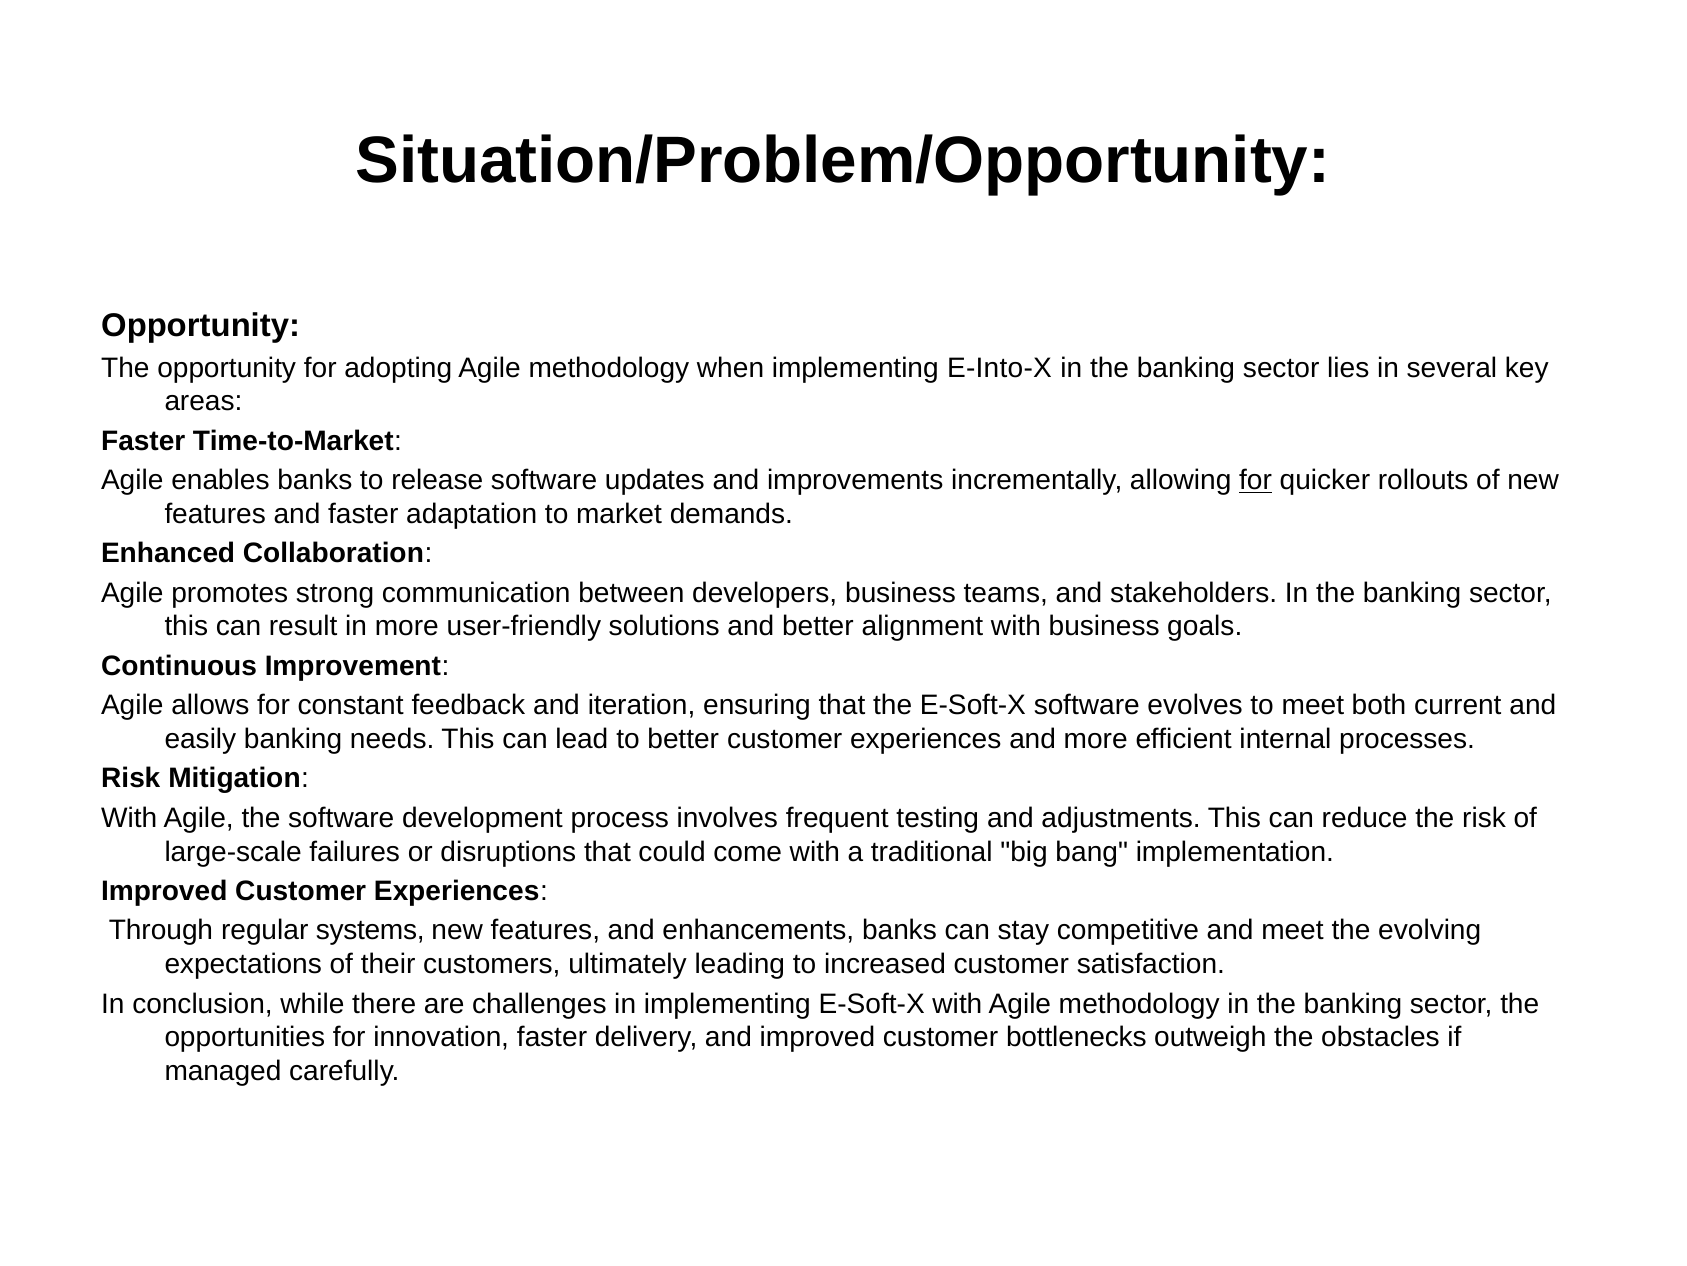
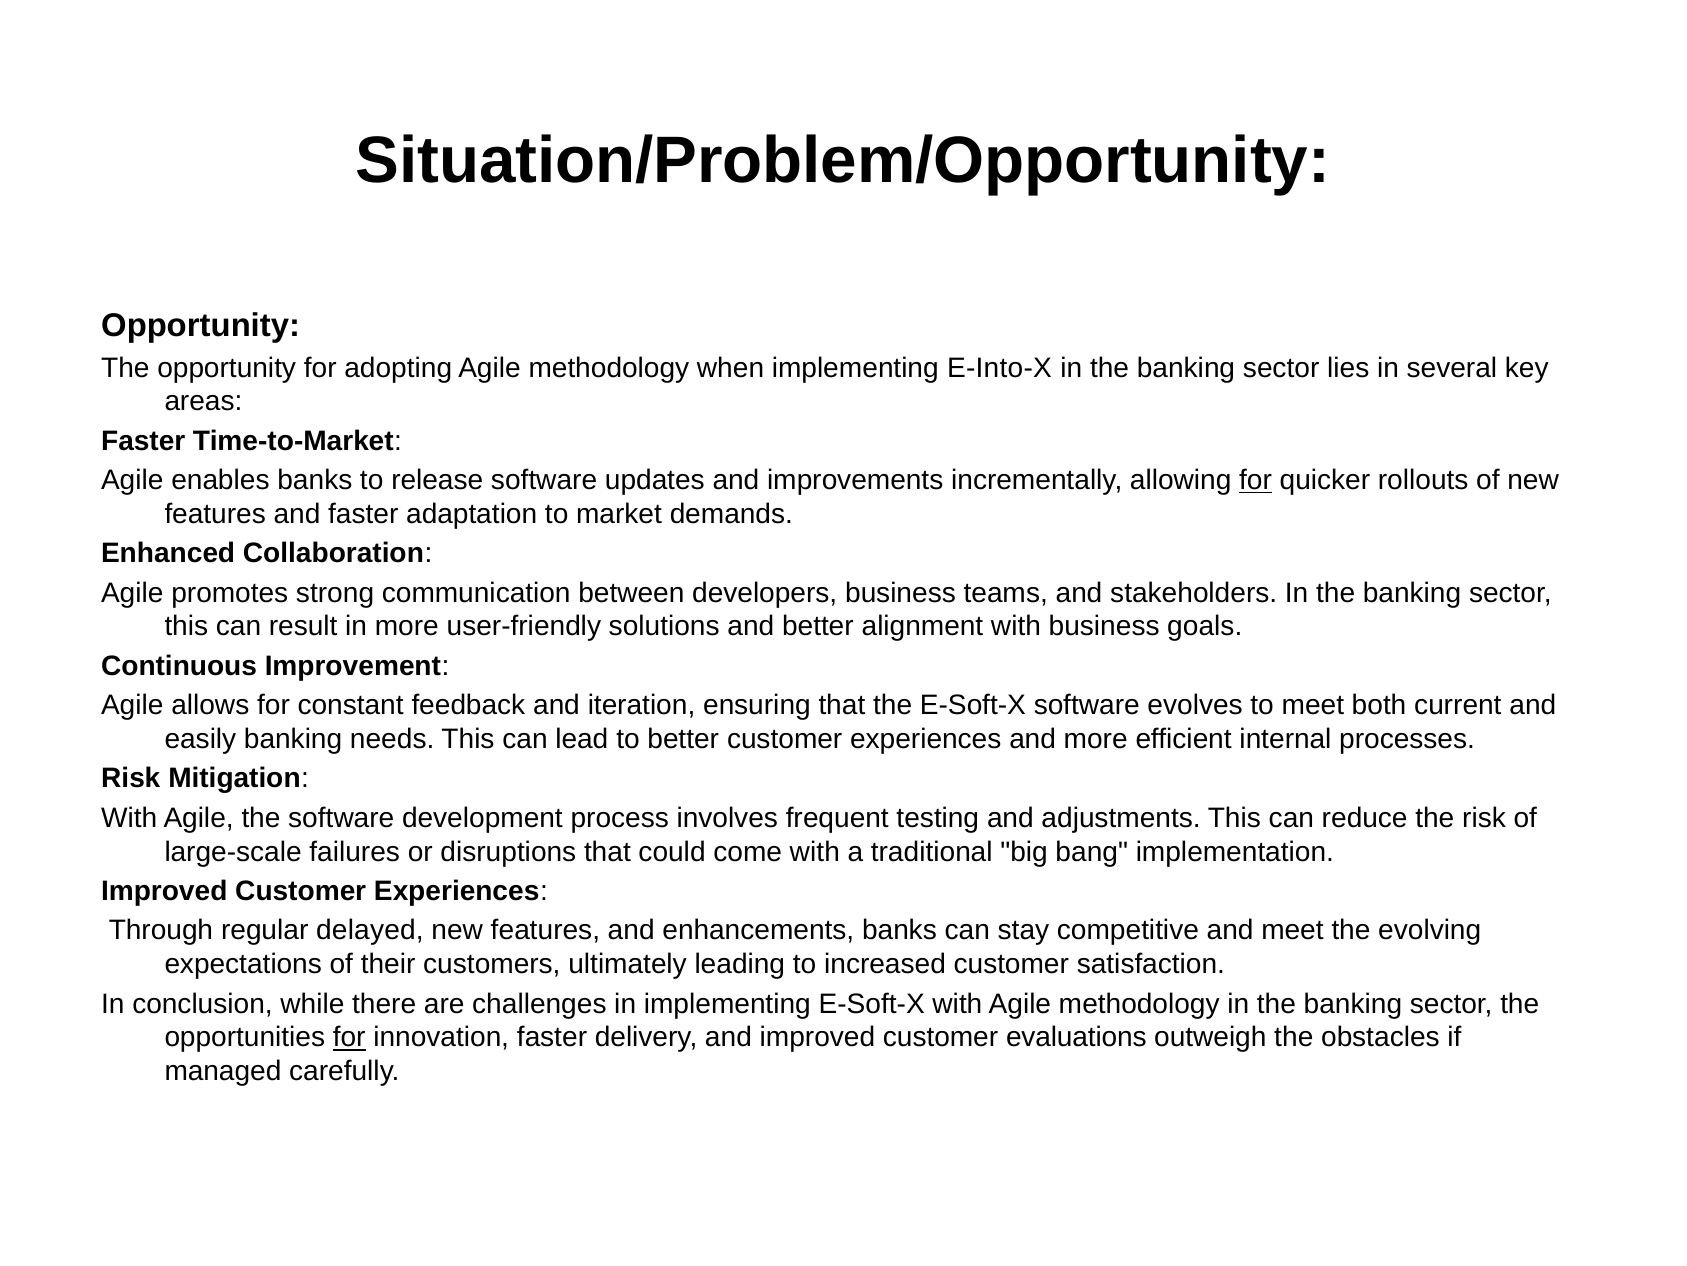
systems: systems -> delayed (370, 930)
for underline: none -> present (349, 1037)
bottlenecks: bottlenecks -> evaluations (1076, 1037)
